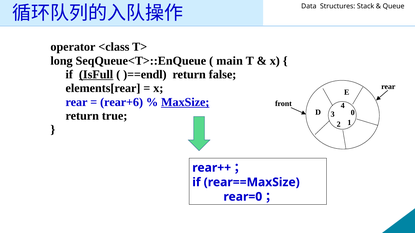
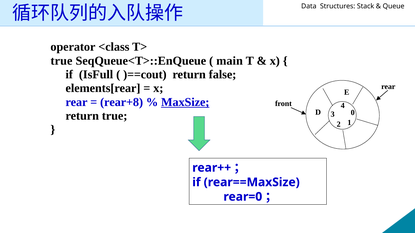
long: long -> true (61, 61)
IsFull underline: present -> none (96, 75)
)==endl: )==endl -> )==cout (145, 75)
rear+6: rear+6 -> rear+8 (122, 102)
